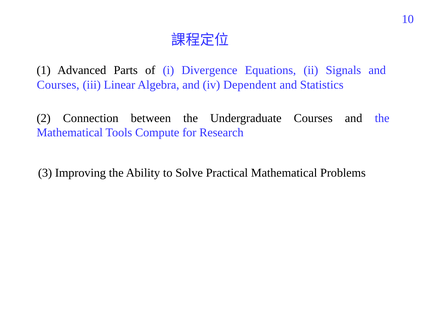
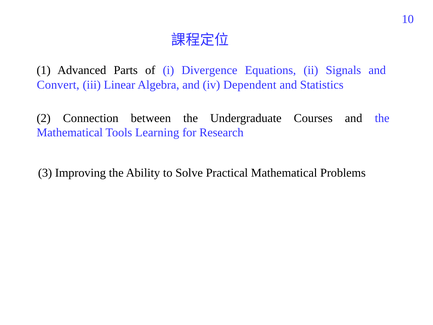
Courses: Courses -> Convert (58, 85)
Compute: Compute -> Learning (157, 132)
